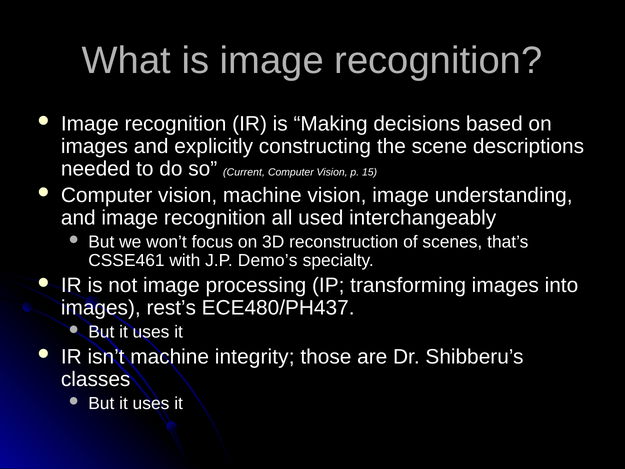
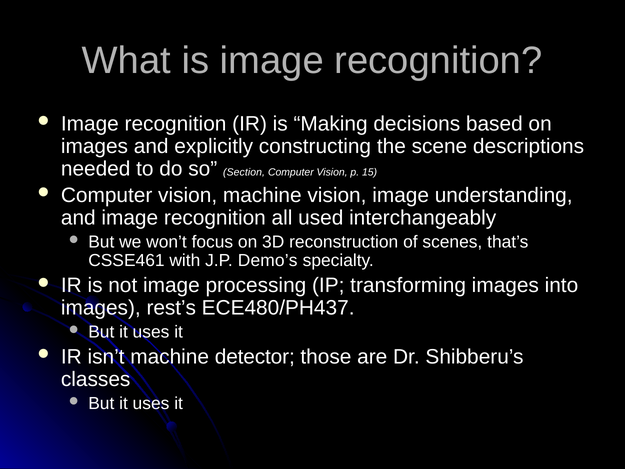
Current: Current -> Section (244, 172)
integrity: integrity -> detector (255, 357)
